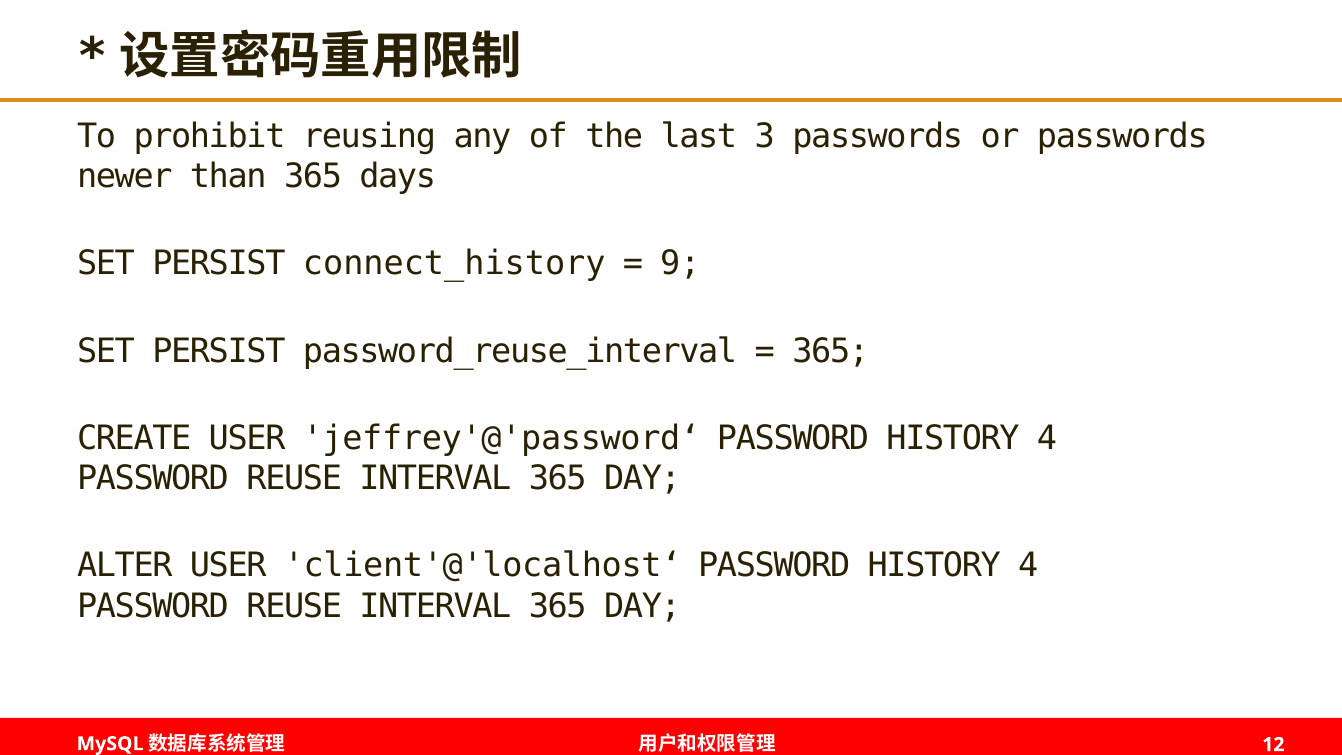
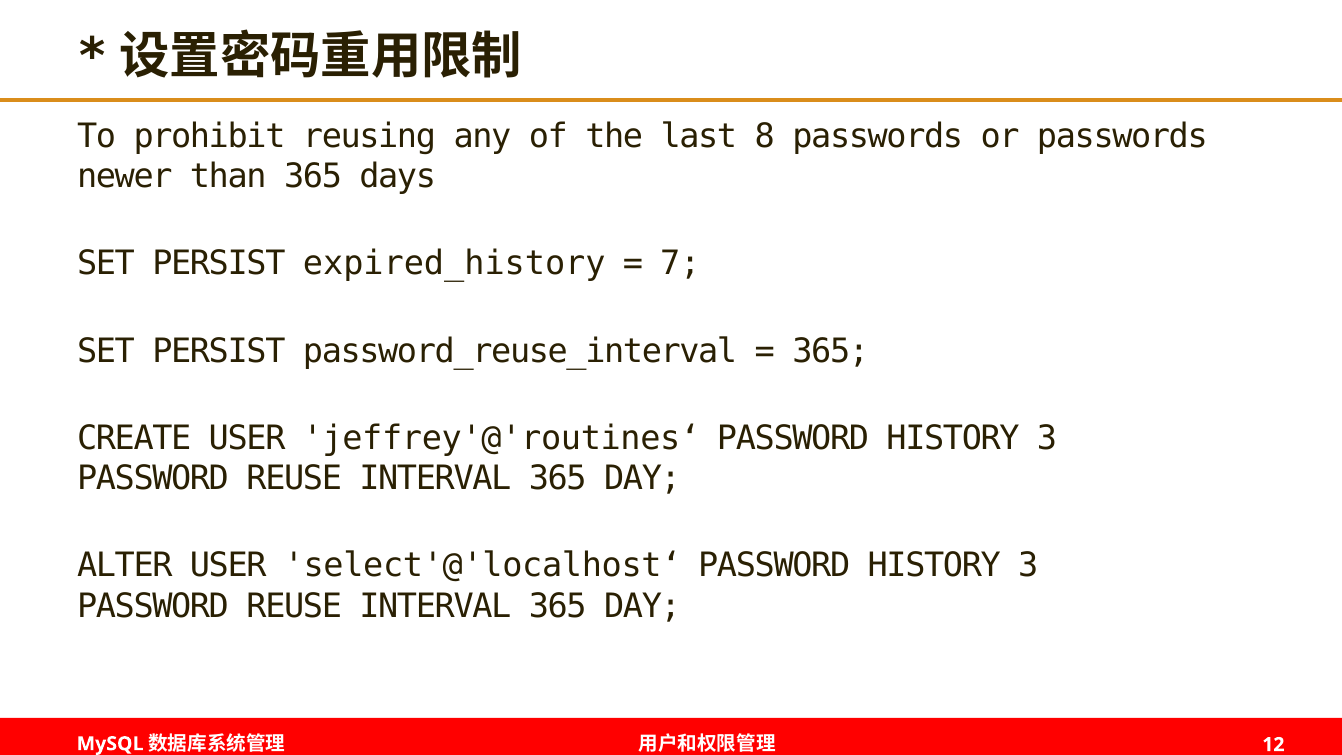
3: 3 -> 8 (765, 136)
connect_history: connect_history -> expired_history (454, 264)
9: 9 -> 7 (680, 264)
jeffrey'@'password‘: jeffrey'@'password‘ -> jeffrey'@'routines‘ (501, 438)
4: 4 -> 3 (1047, 438)
client'@'localhost‘: client'@'localhost‘ -> select'@'localhost‘ (483, 566)
4: 4 -> 3 (1028, 566)
